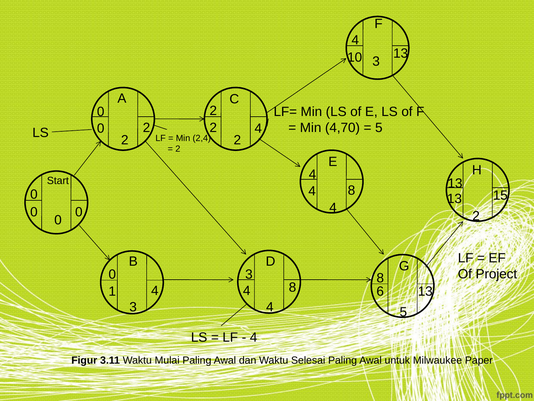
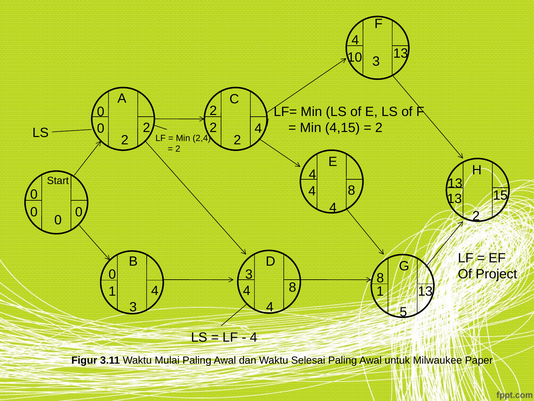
4,70: 4,70 -> 4,15 (342, 127)
5: 5 -> 2 (379, 127)
4 6: 6 -> 1 (380, 291)
